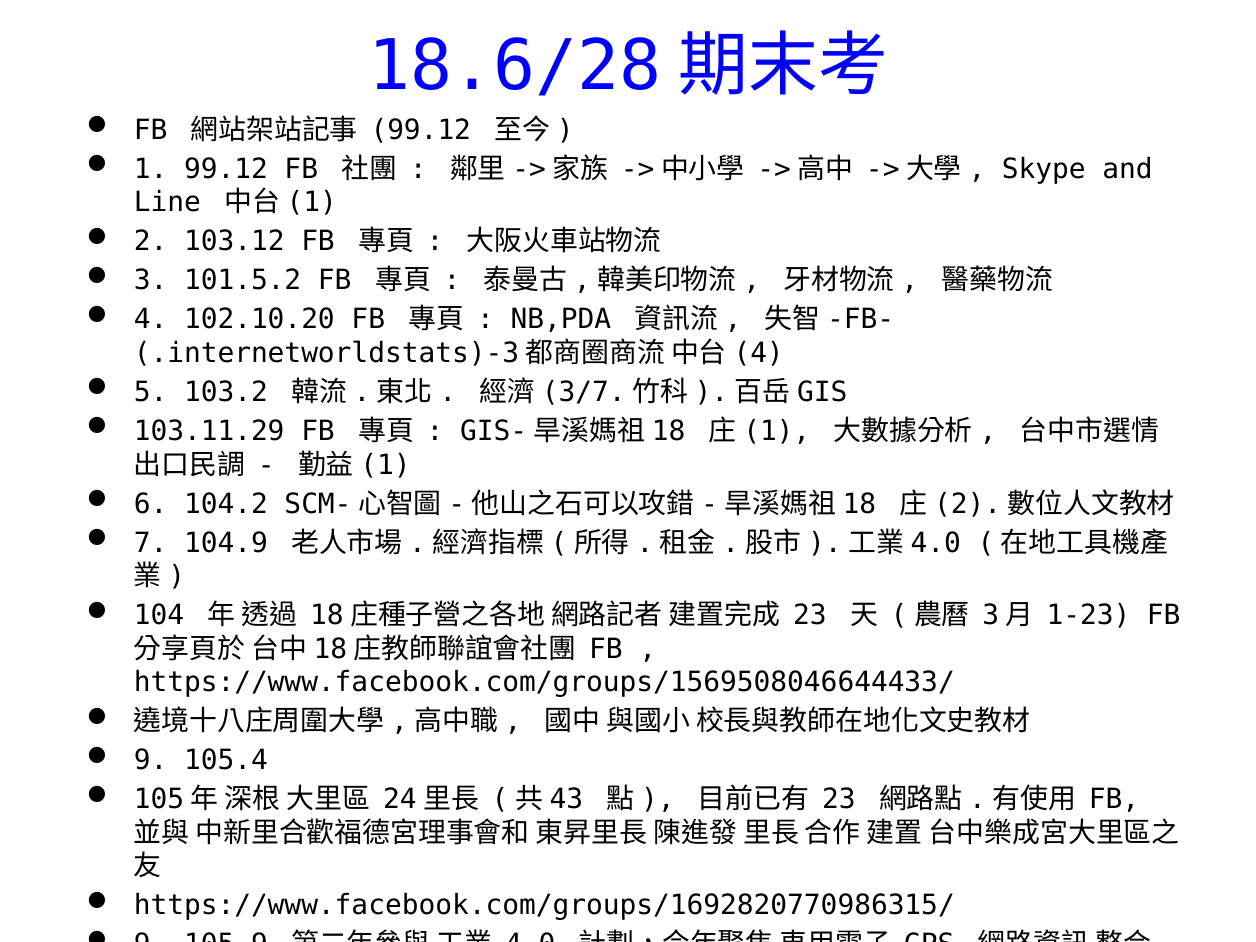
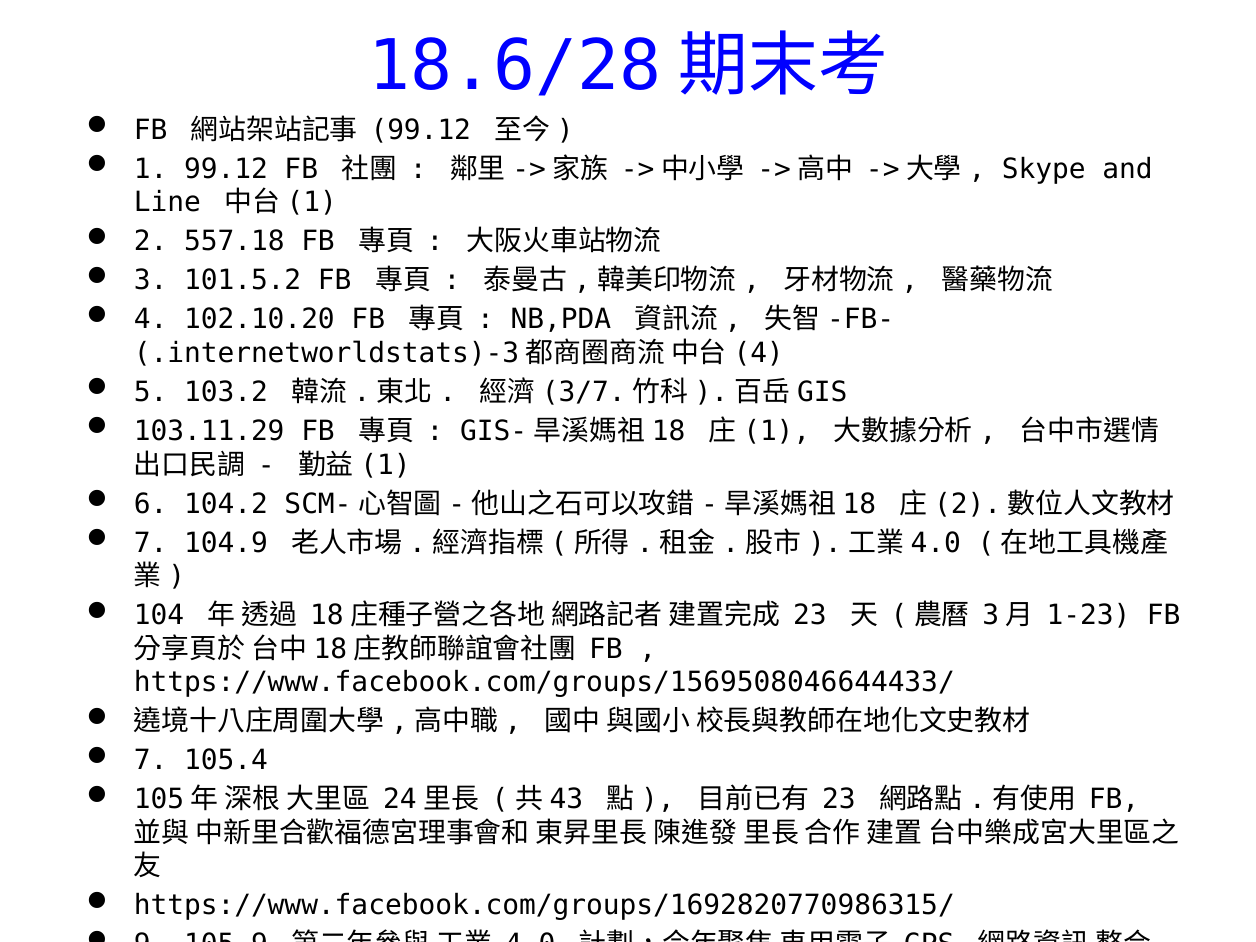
103.12: 103.12 -> 557.18 (234, 242)
9: 9 -> 7 (151, 761)
